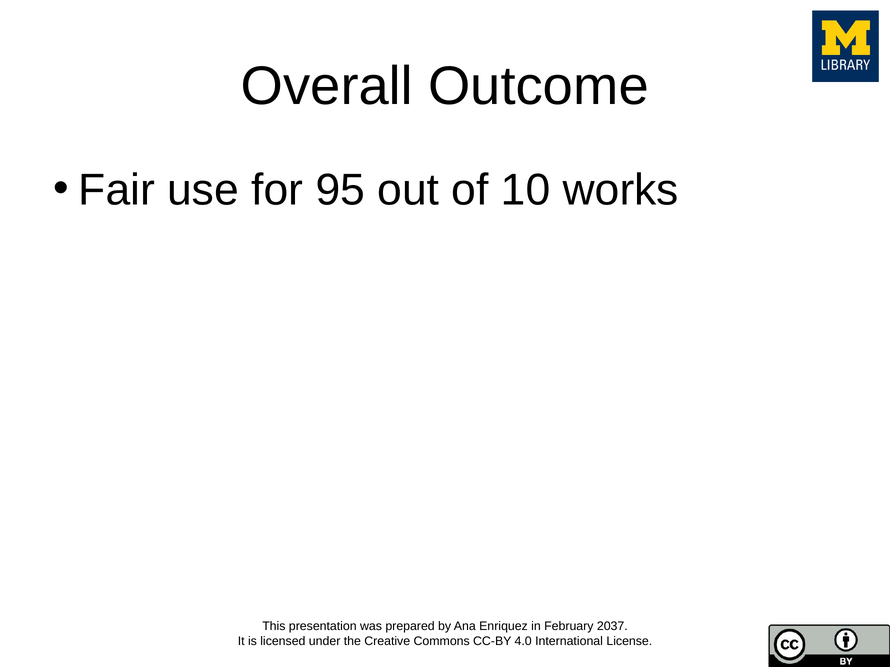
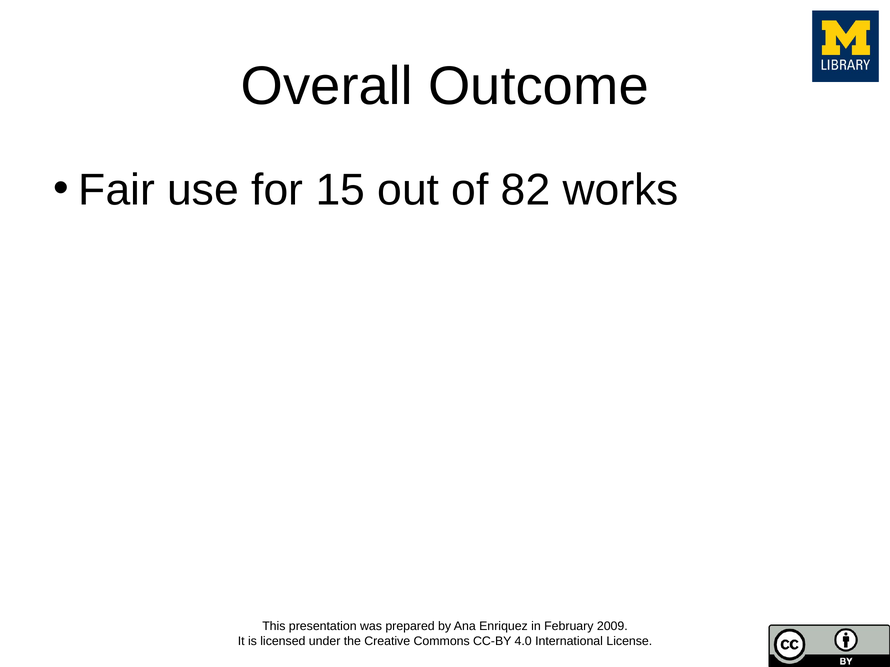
95: 95 -> 15 (340, 190)
10: 10 -> 82 (526, 190)
2037: 2037 -> 2009 (612, 627)
